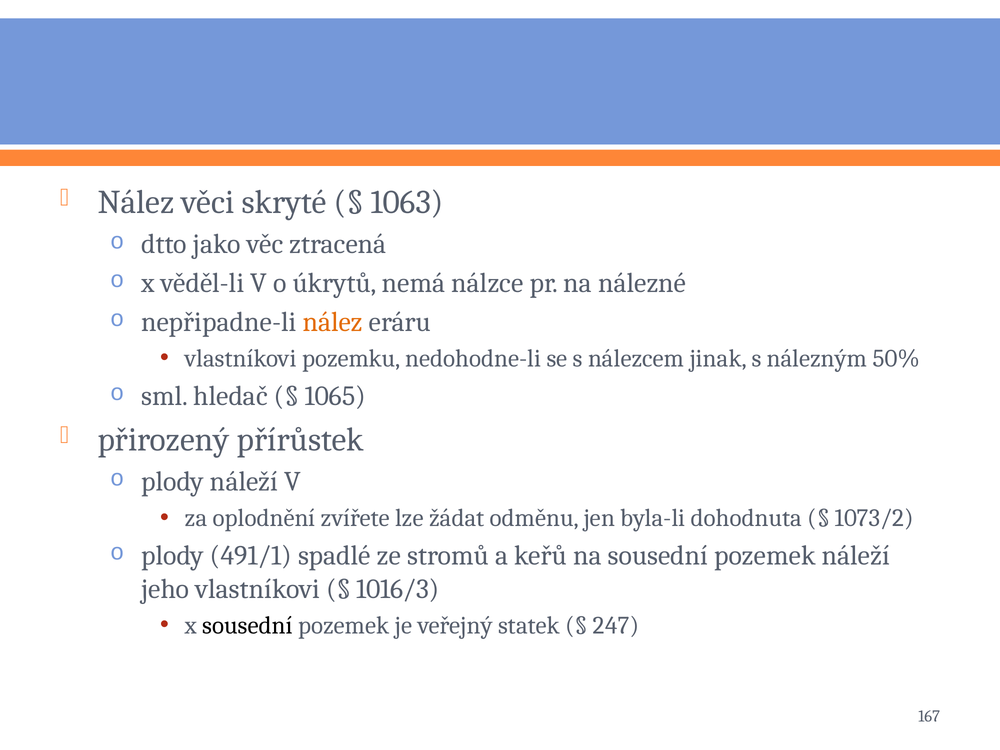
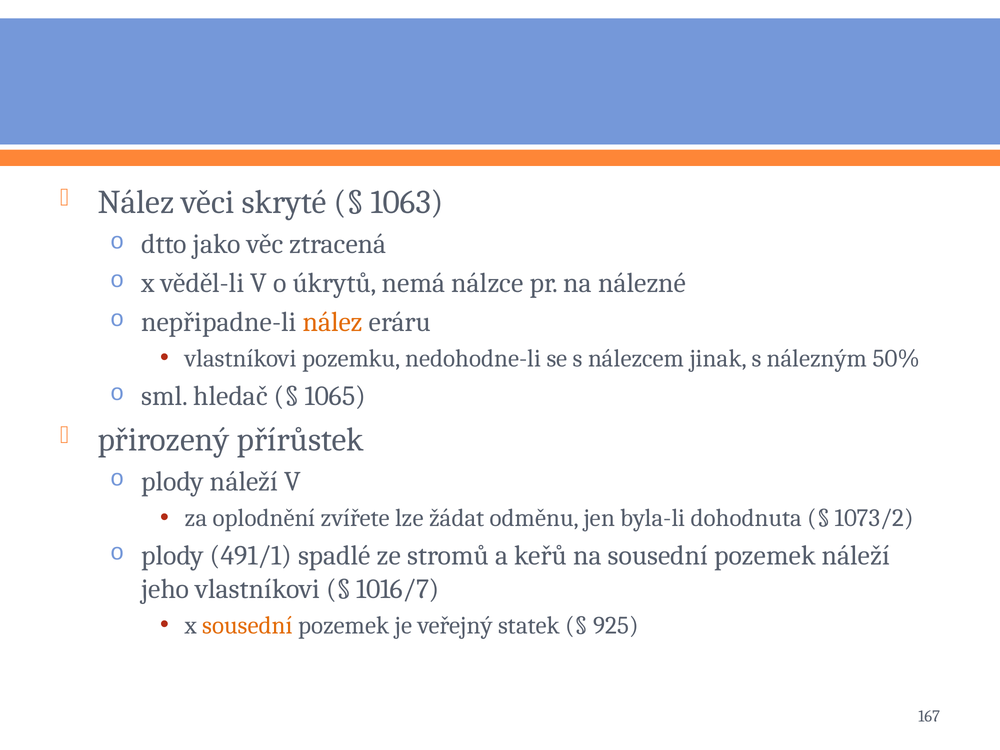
1016/3: 1016/3 -> 1016/7 (398, 589)
sousední colour: black -> orange (248, 625)
247: 247 -> 925 (616, 625)
